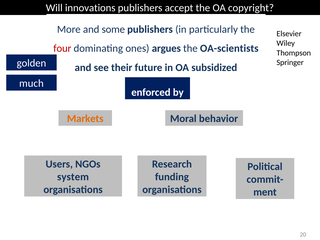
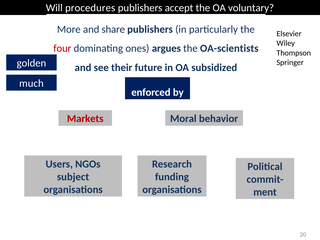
innovations: innovations -> procedures (90, 8)
copyright: copyright -> voluntary (251, 8)
some: some -> share (113, 29)
Markets colour: orange -> red (85, 119)
system: system -> subject (73, 177)
